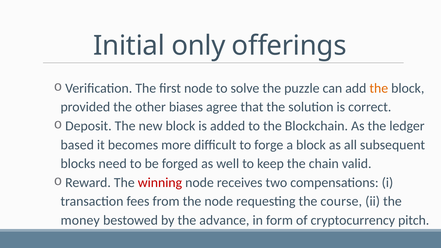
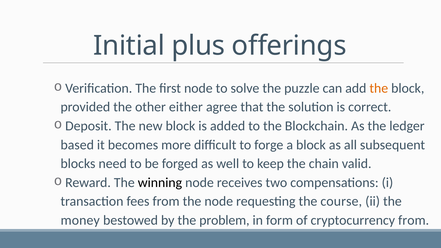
only: only -> plus (198, 46)
biases: biases -> either (186, 107)
winning colour: red -> black (160, 183)
advance: advance -> problem (224, 220)
cryptocurrency pitch: pitch -> from (414, 220)
